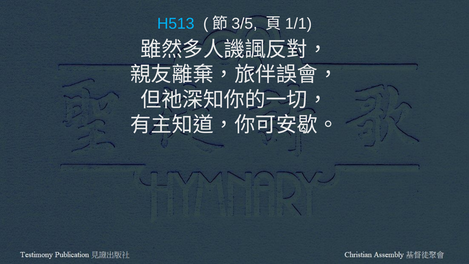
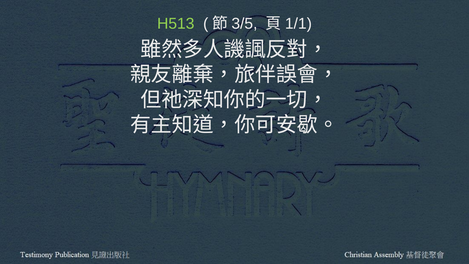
H513 colour: light blue -> light green (176, 24)
